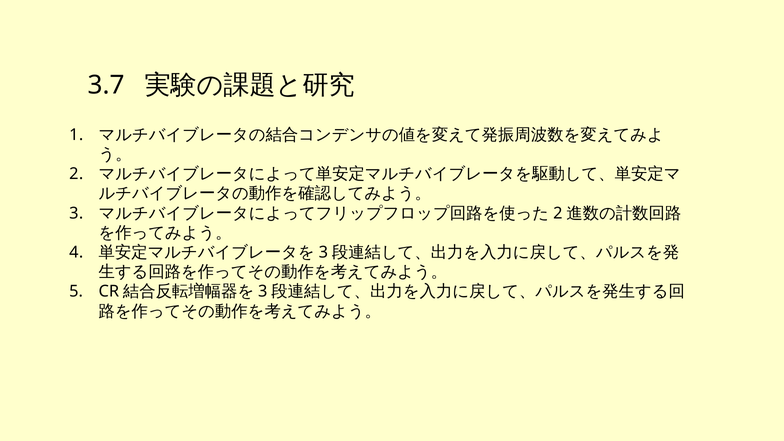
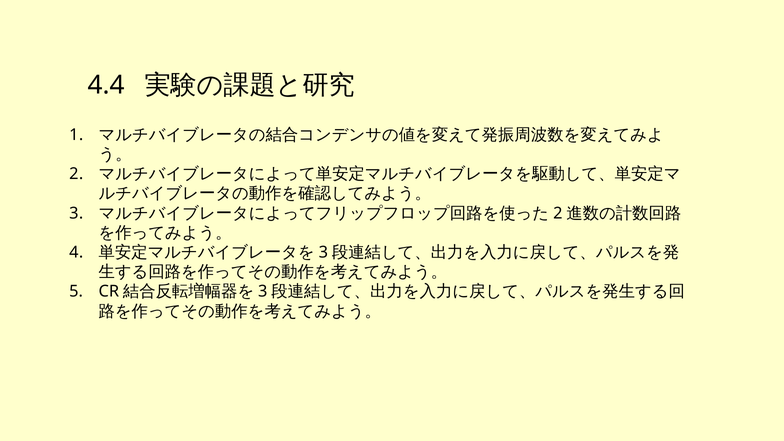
3.7: 3.7 -> 4.4 (106, 85)
